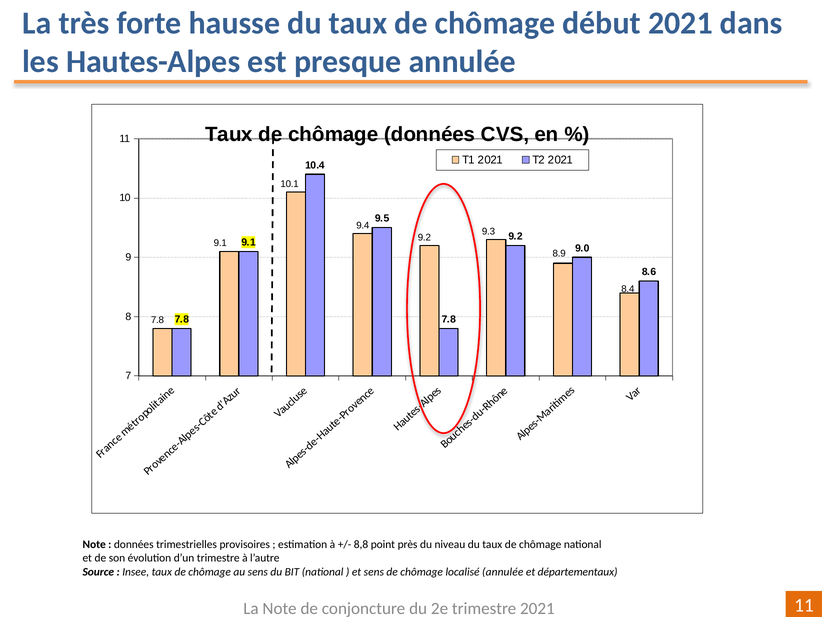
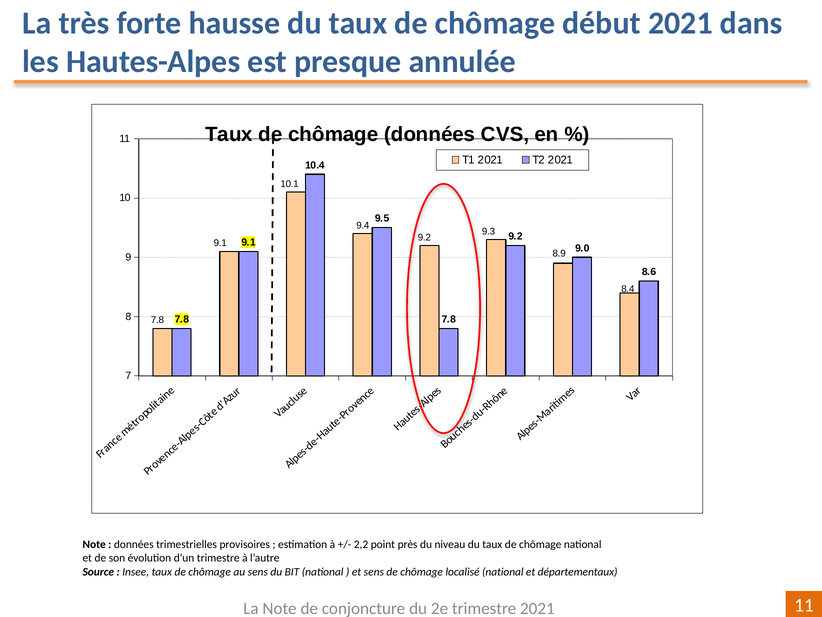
8,8: 8,8 -> 2,2 (361, 544)
localisé annulée: annulée -> national (503, 571)
